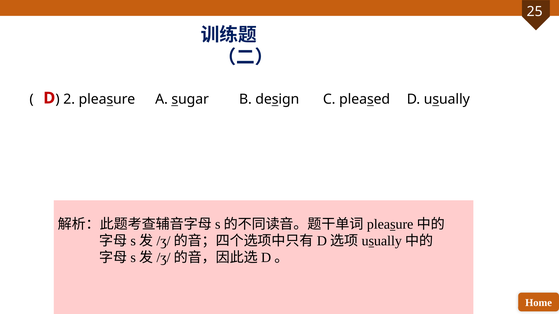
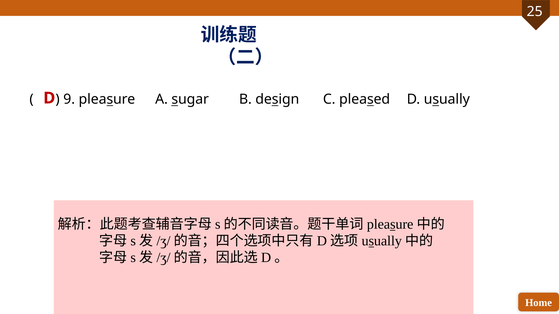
2: 2 -> 9 (69, 99)
